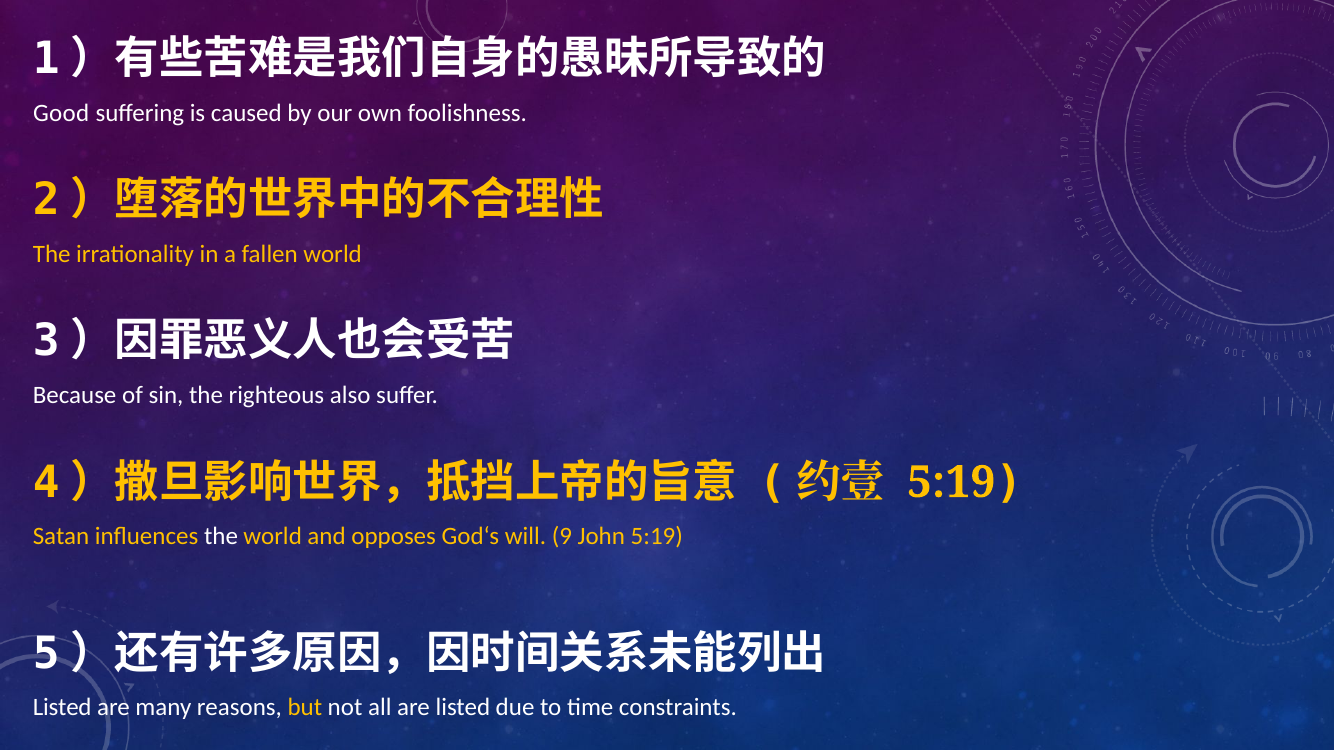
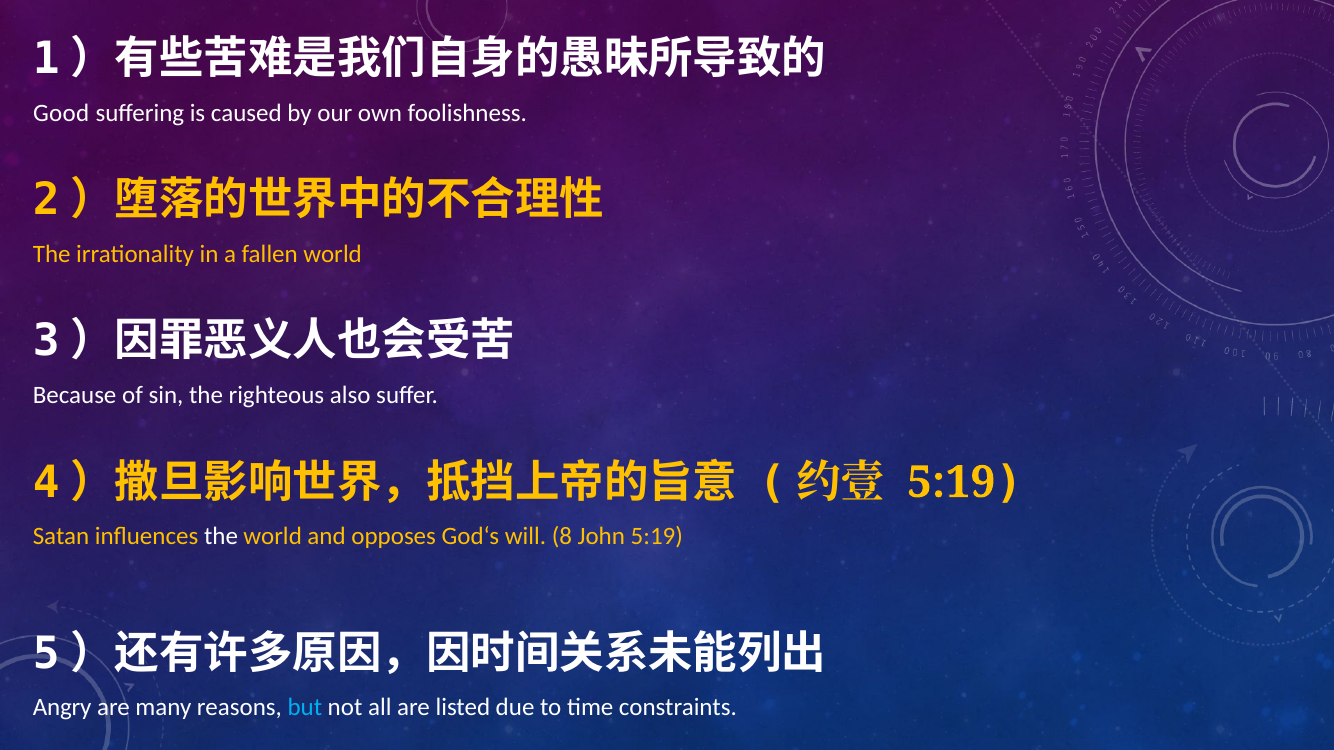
9: 9 -> 8 (562, 537)
Listed: Listed -> Angry (62, 708)
but colour: yellow -> light blue (305, 708)
